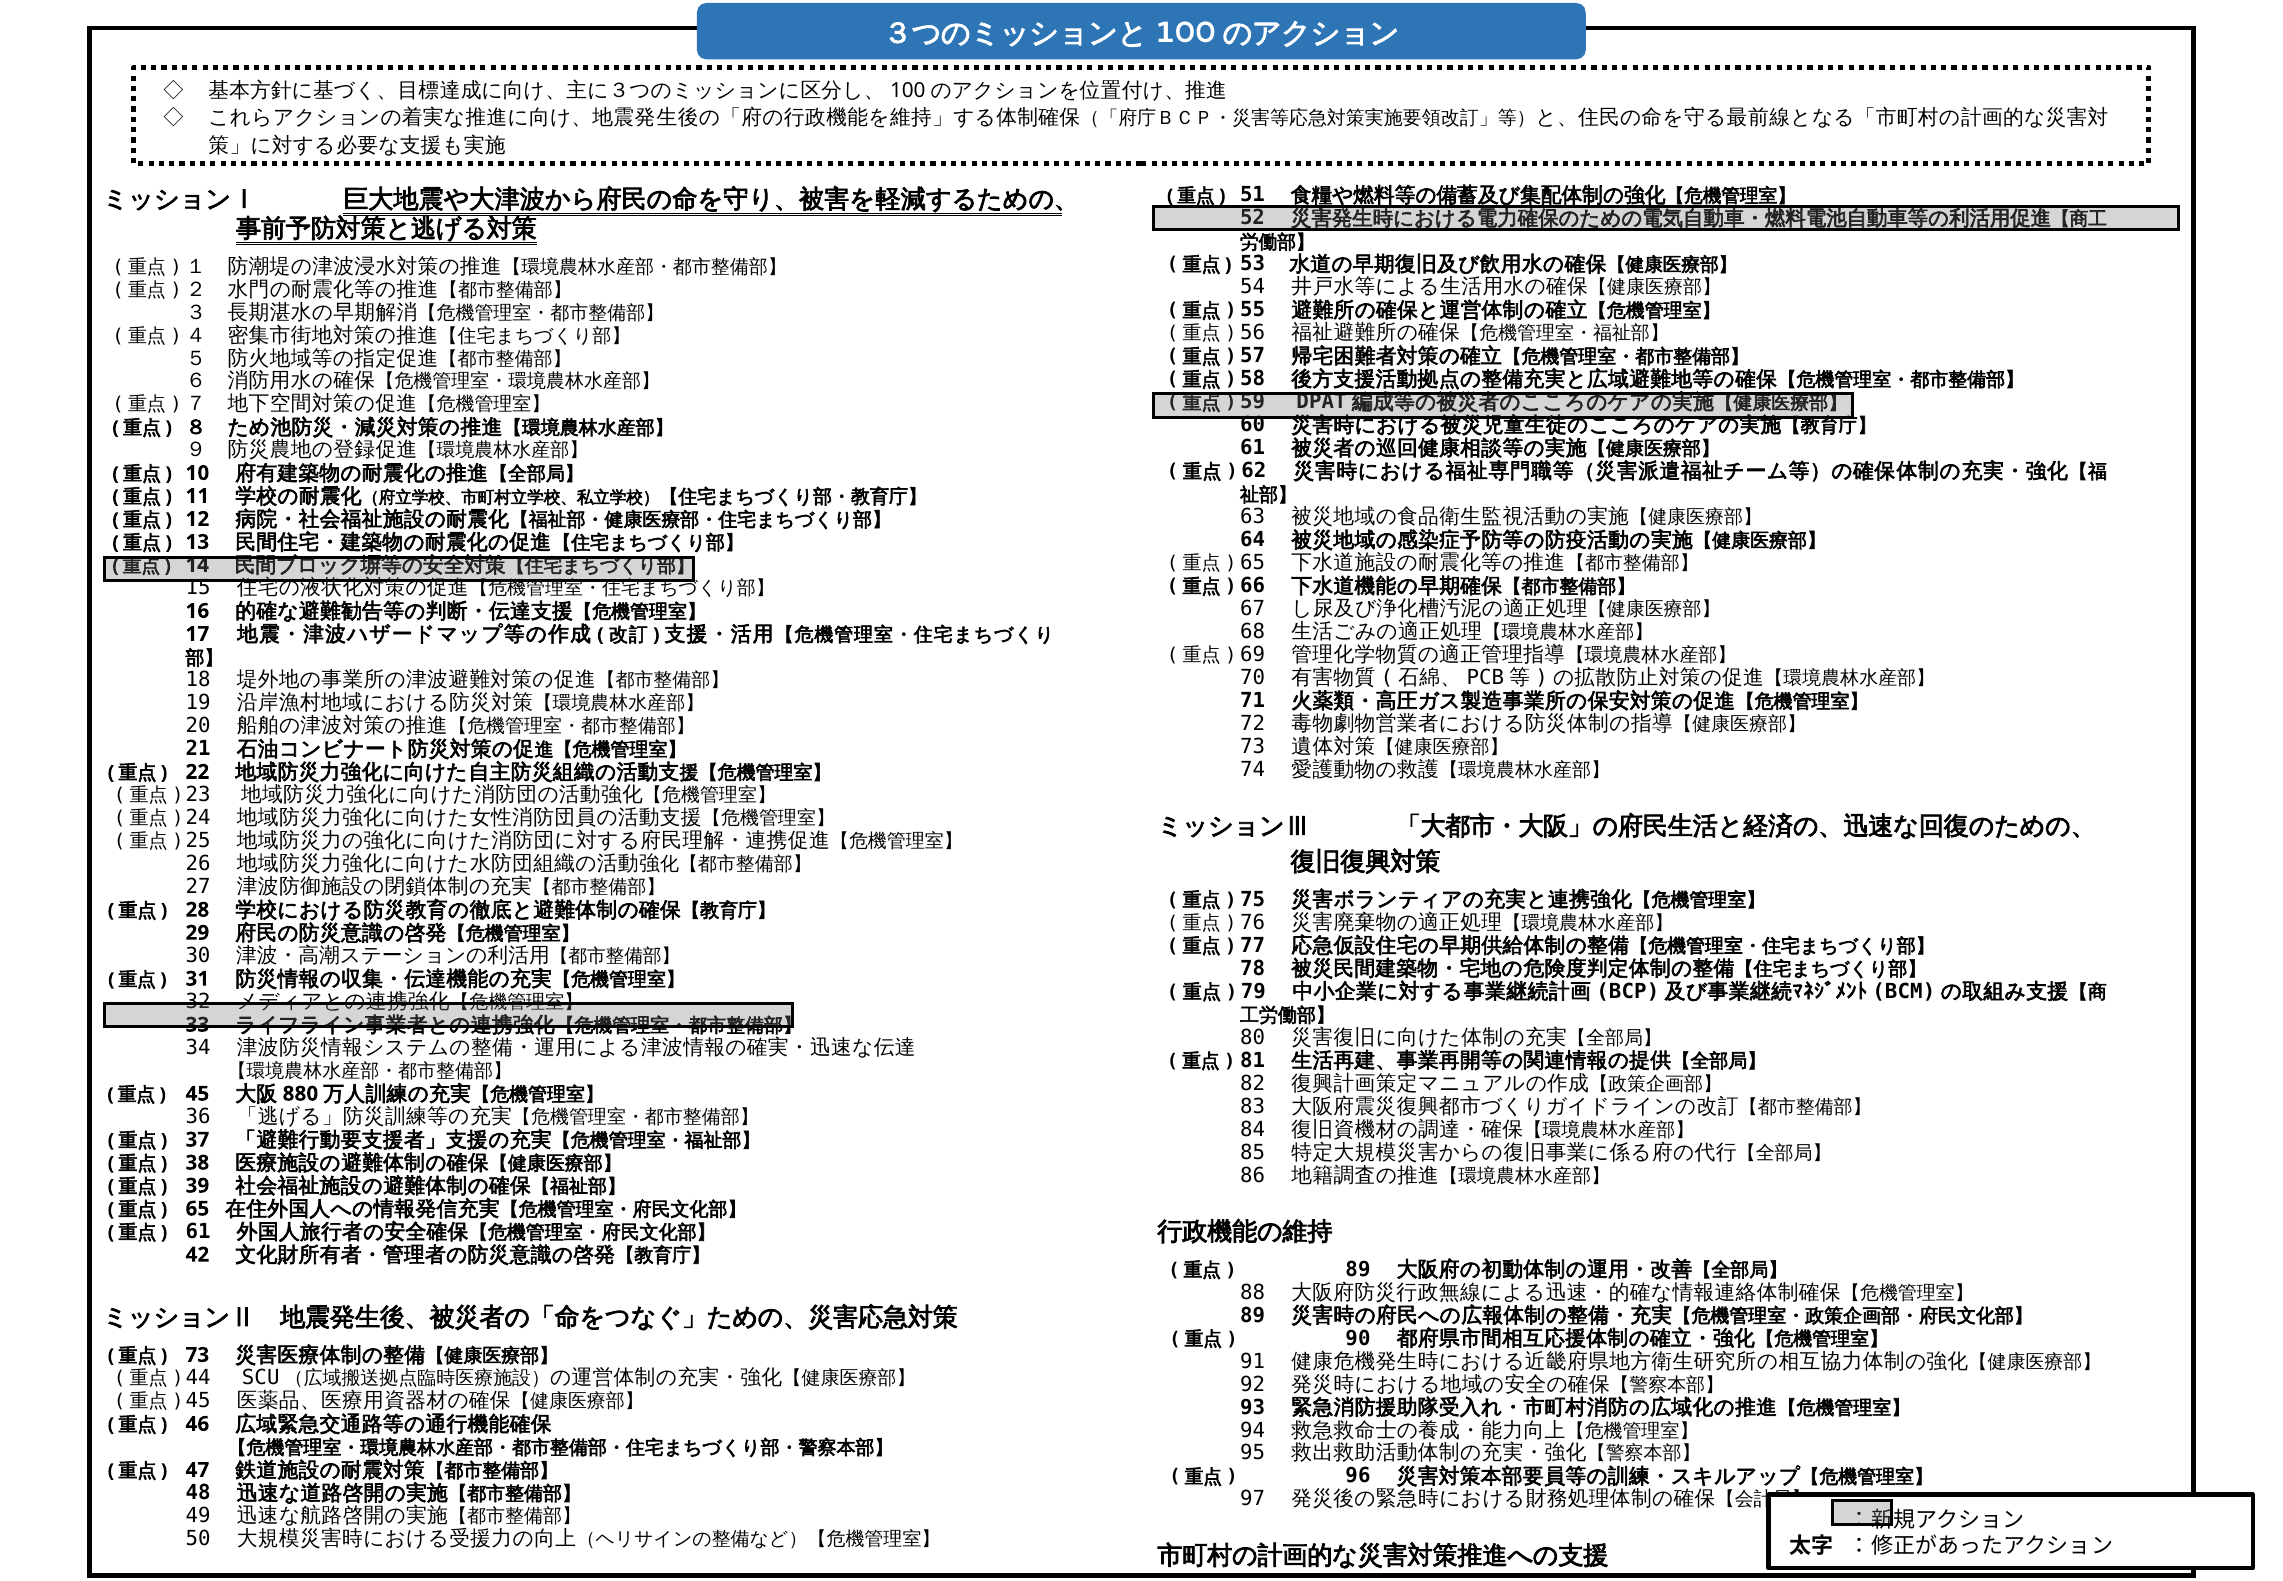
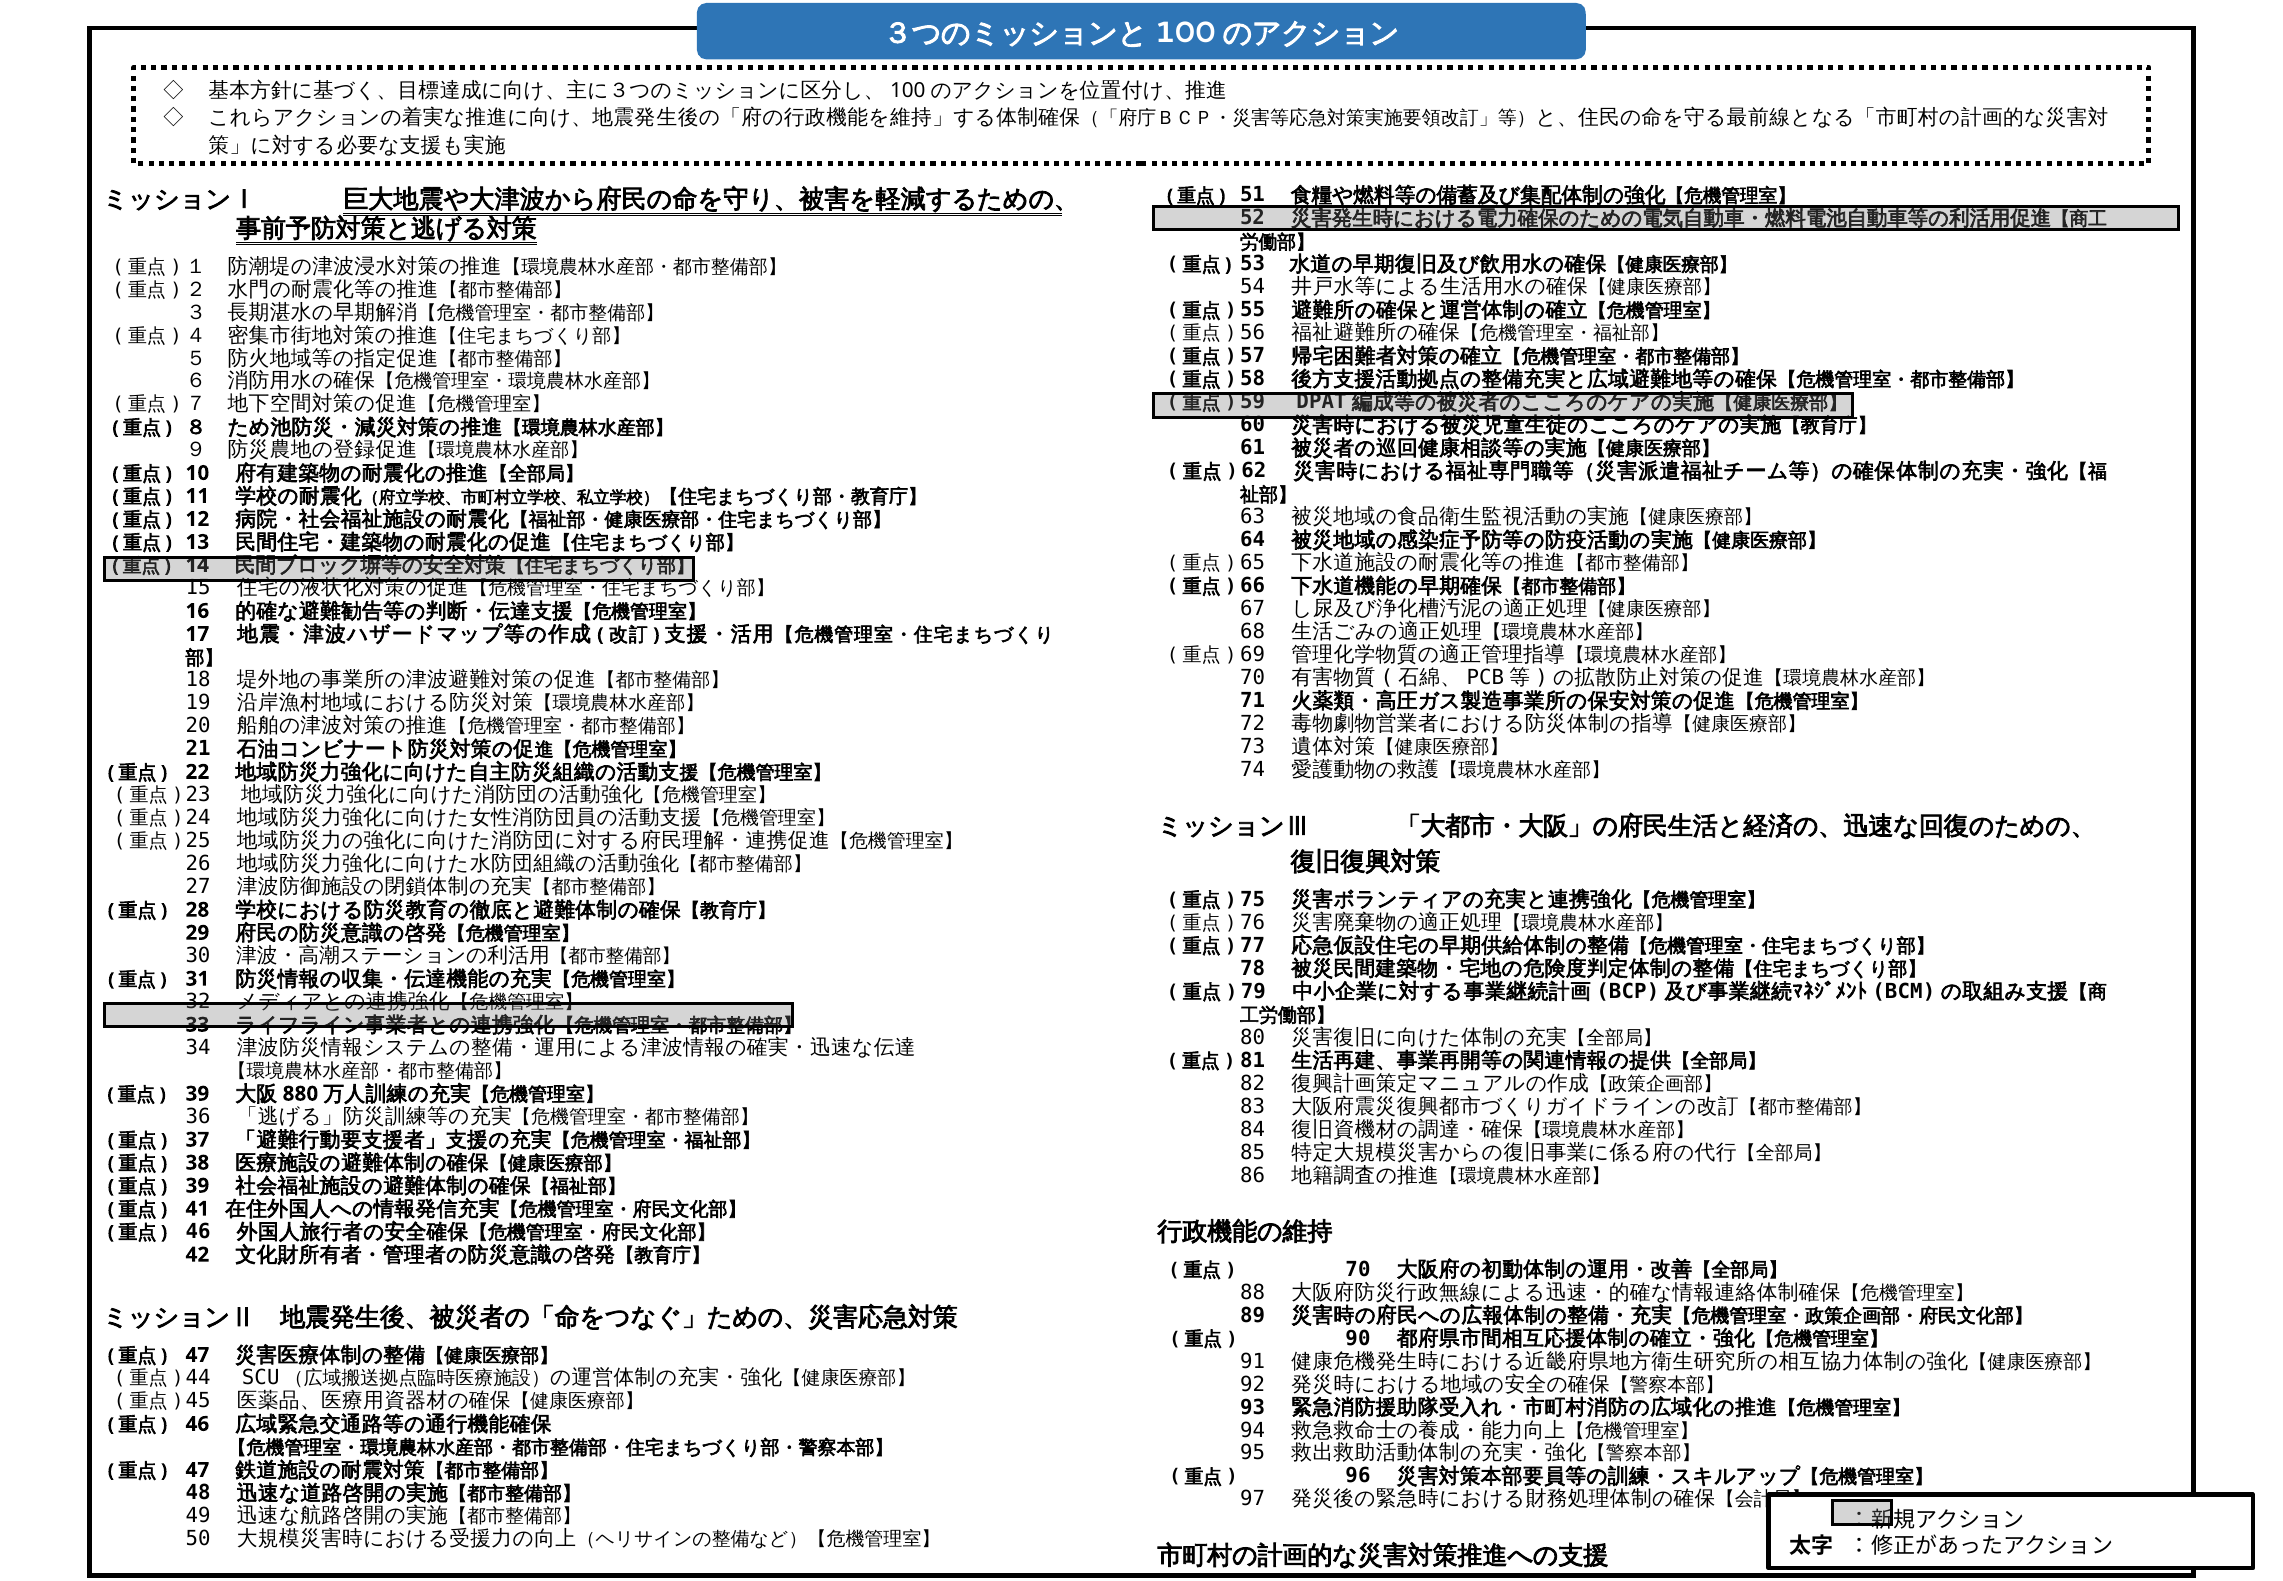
45: 45 -> 39 (197, 1093)
65: 65 -> 41 (197, 1208)
61: 61 -> 46 (198, 1231)
89: 89 -> 70 (1358, 1269)
73: 73 -> 47 (197, 1355)
